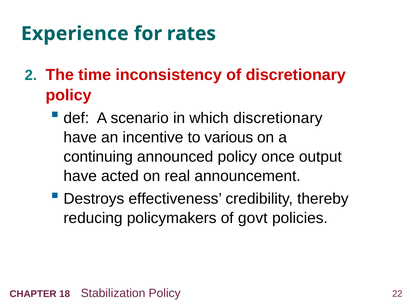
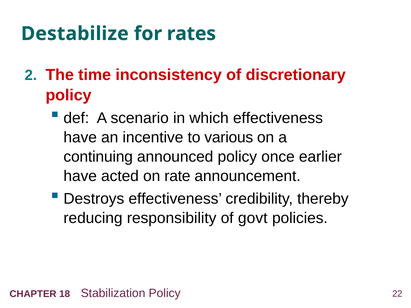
Experience: Experience -> Destabilize (75, 34)
which discretionary: discretionary -> effectiveness (278, 118)
output: output -> earlier (320, 157)
real: real -> rate (177, 176)
policymakers: policymakers -> responsibility (172, 218)
